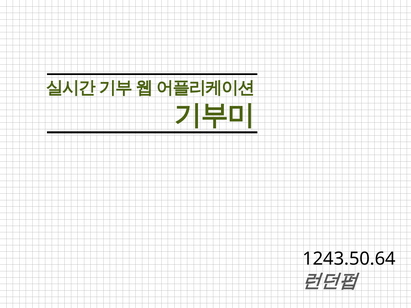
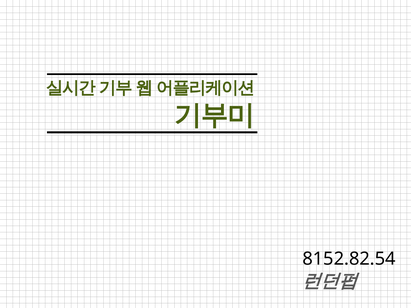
1243.50.64: 1243.50.64 -> 8152.82.54 (349, 259)
